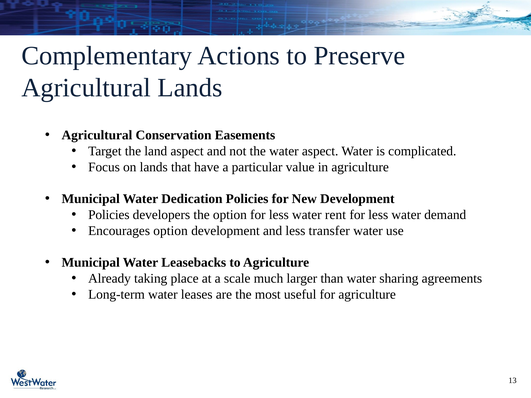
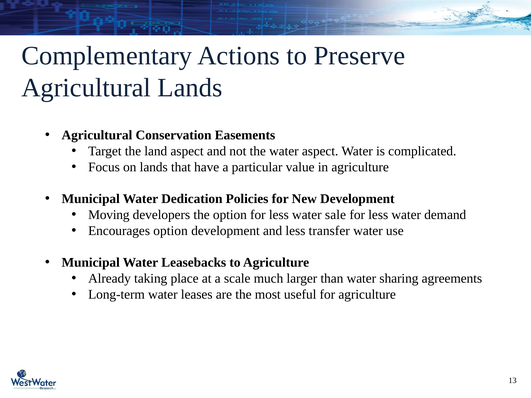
Policies: Policies -> Moving (109, 215)
rent: rent -> sale (335, 215)
